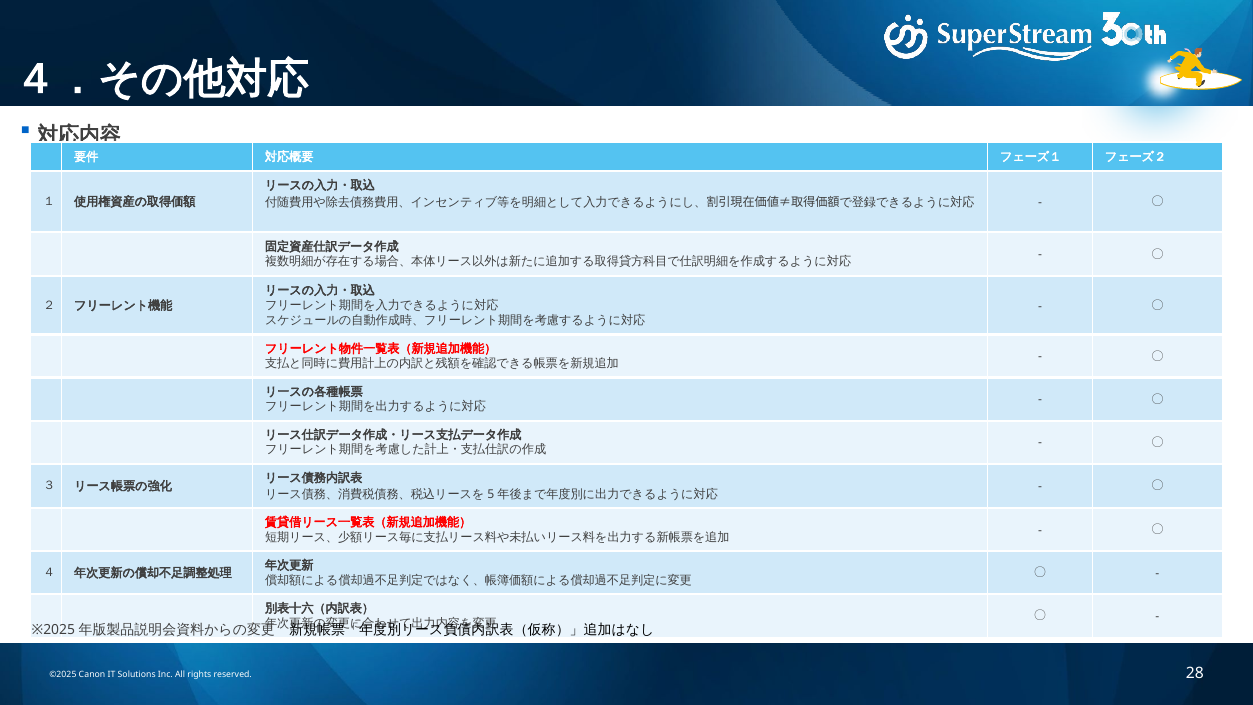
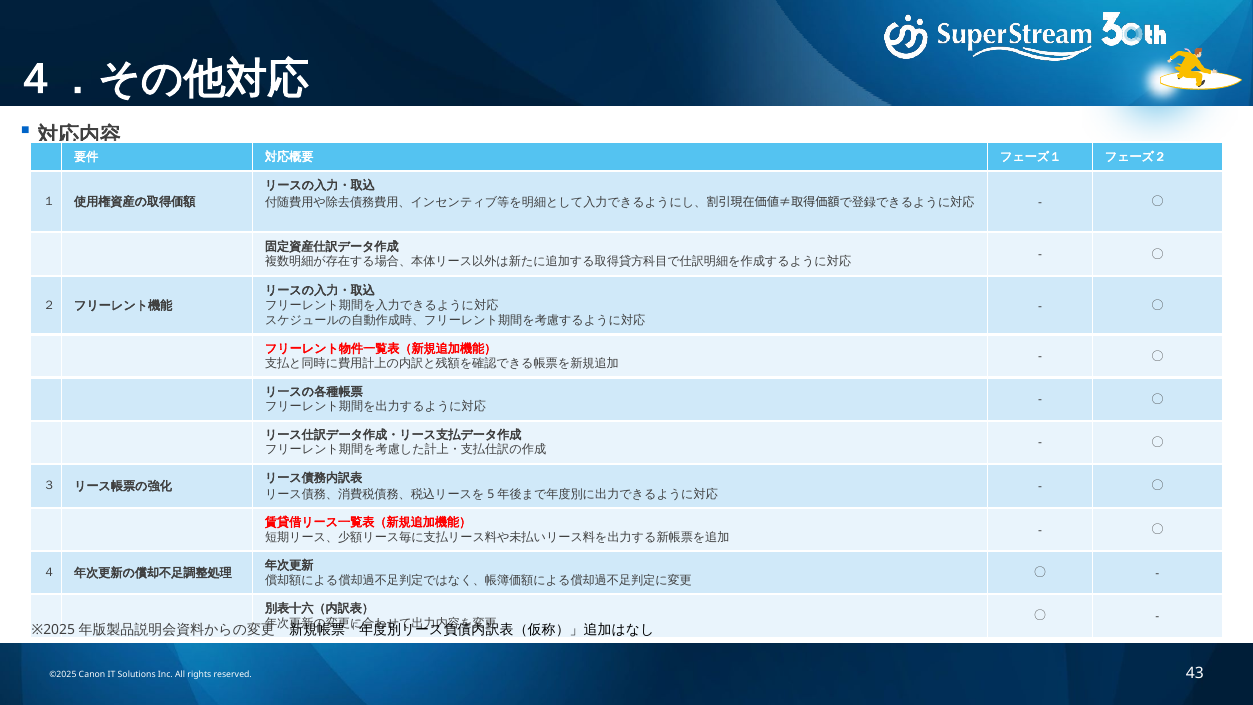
28: 28 -> 43 (1195, 674)
